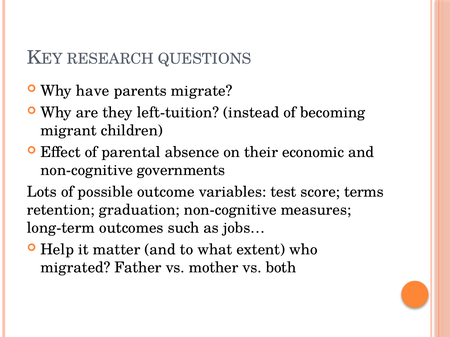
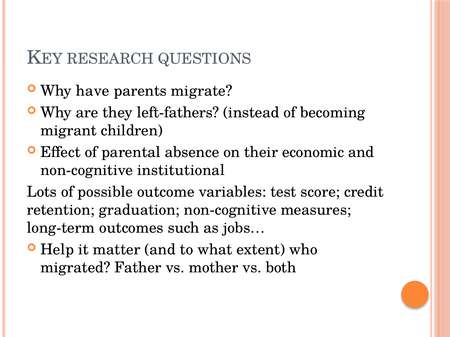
left-tuition: left-tuition -> left-fathers (178, 113)
governments: governments -> institutional (181, 171)
terms: terms -> credit (364, 192)
